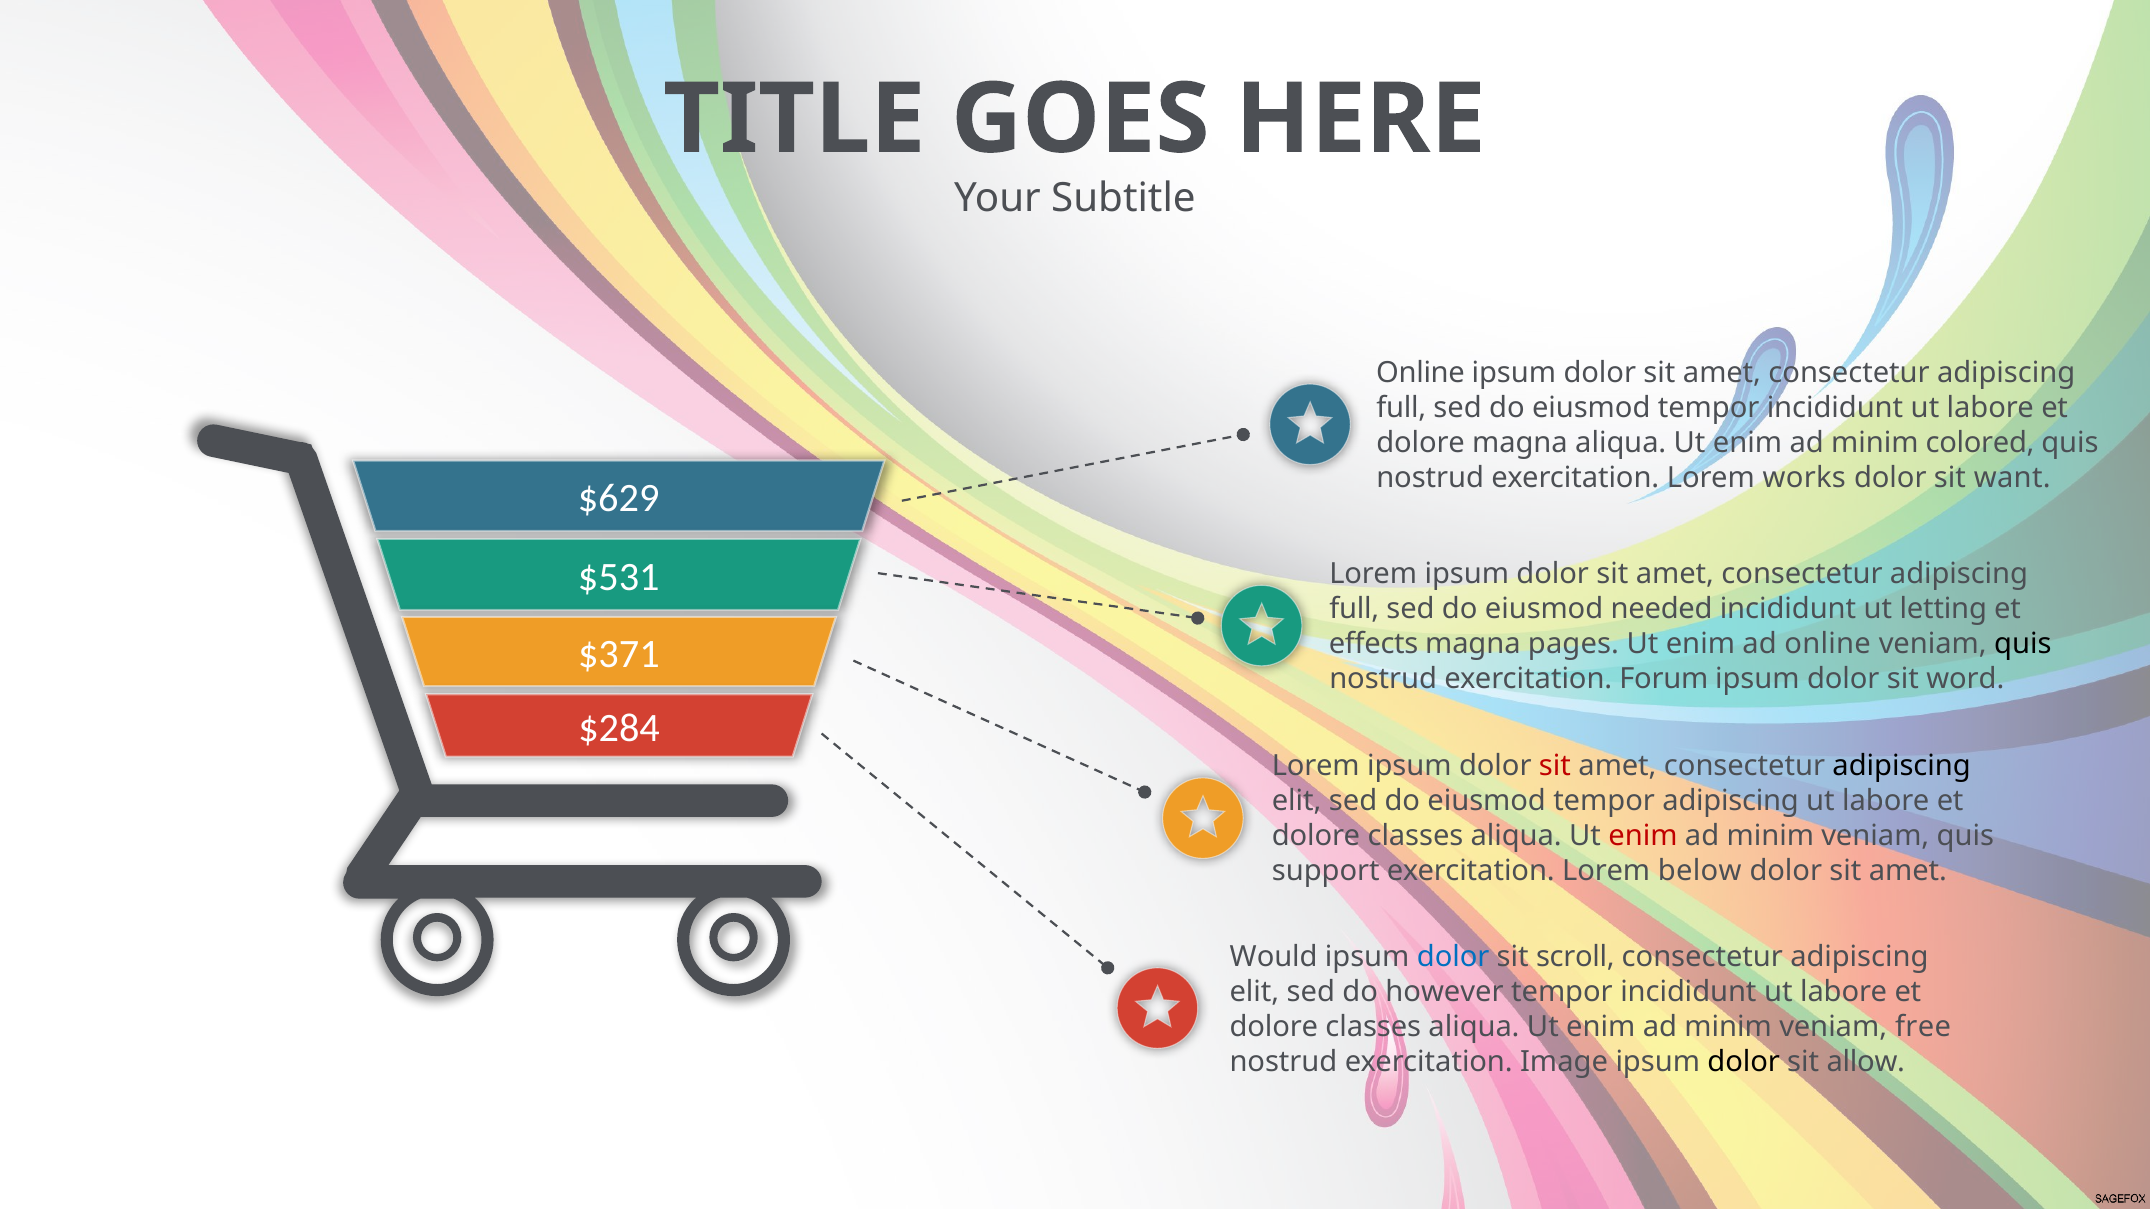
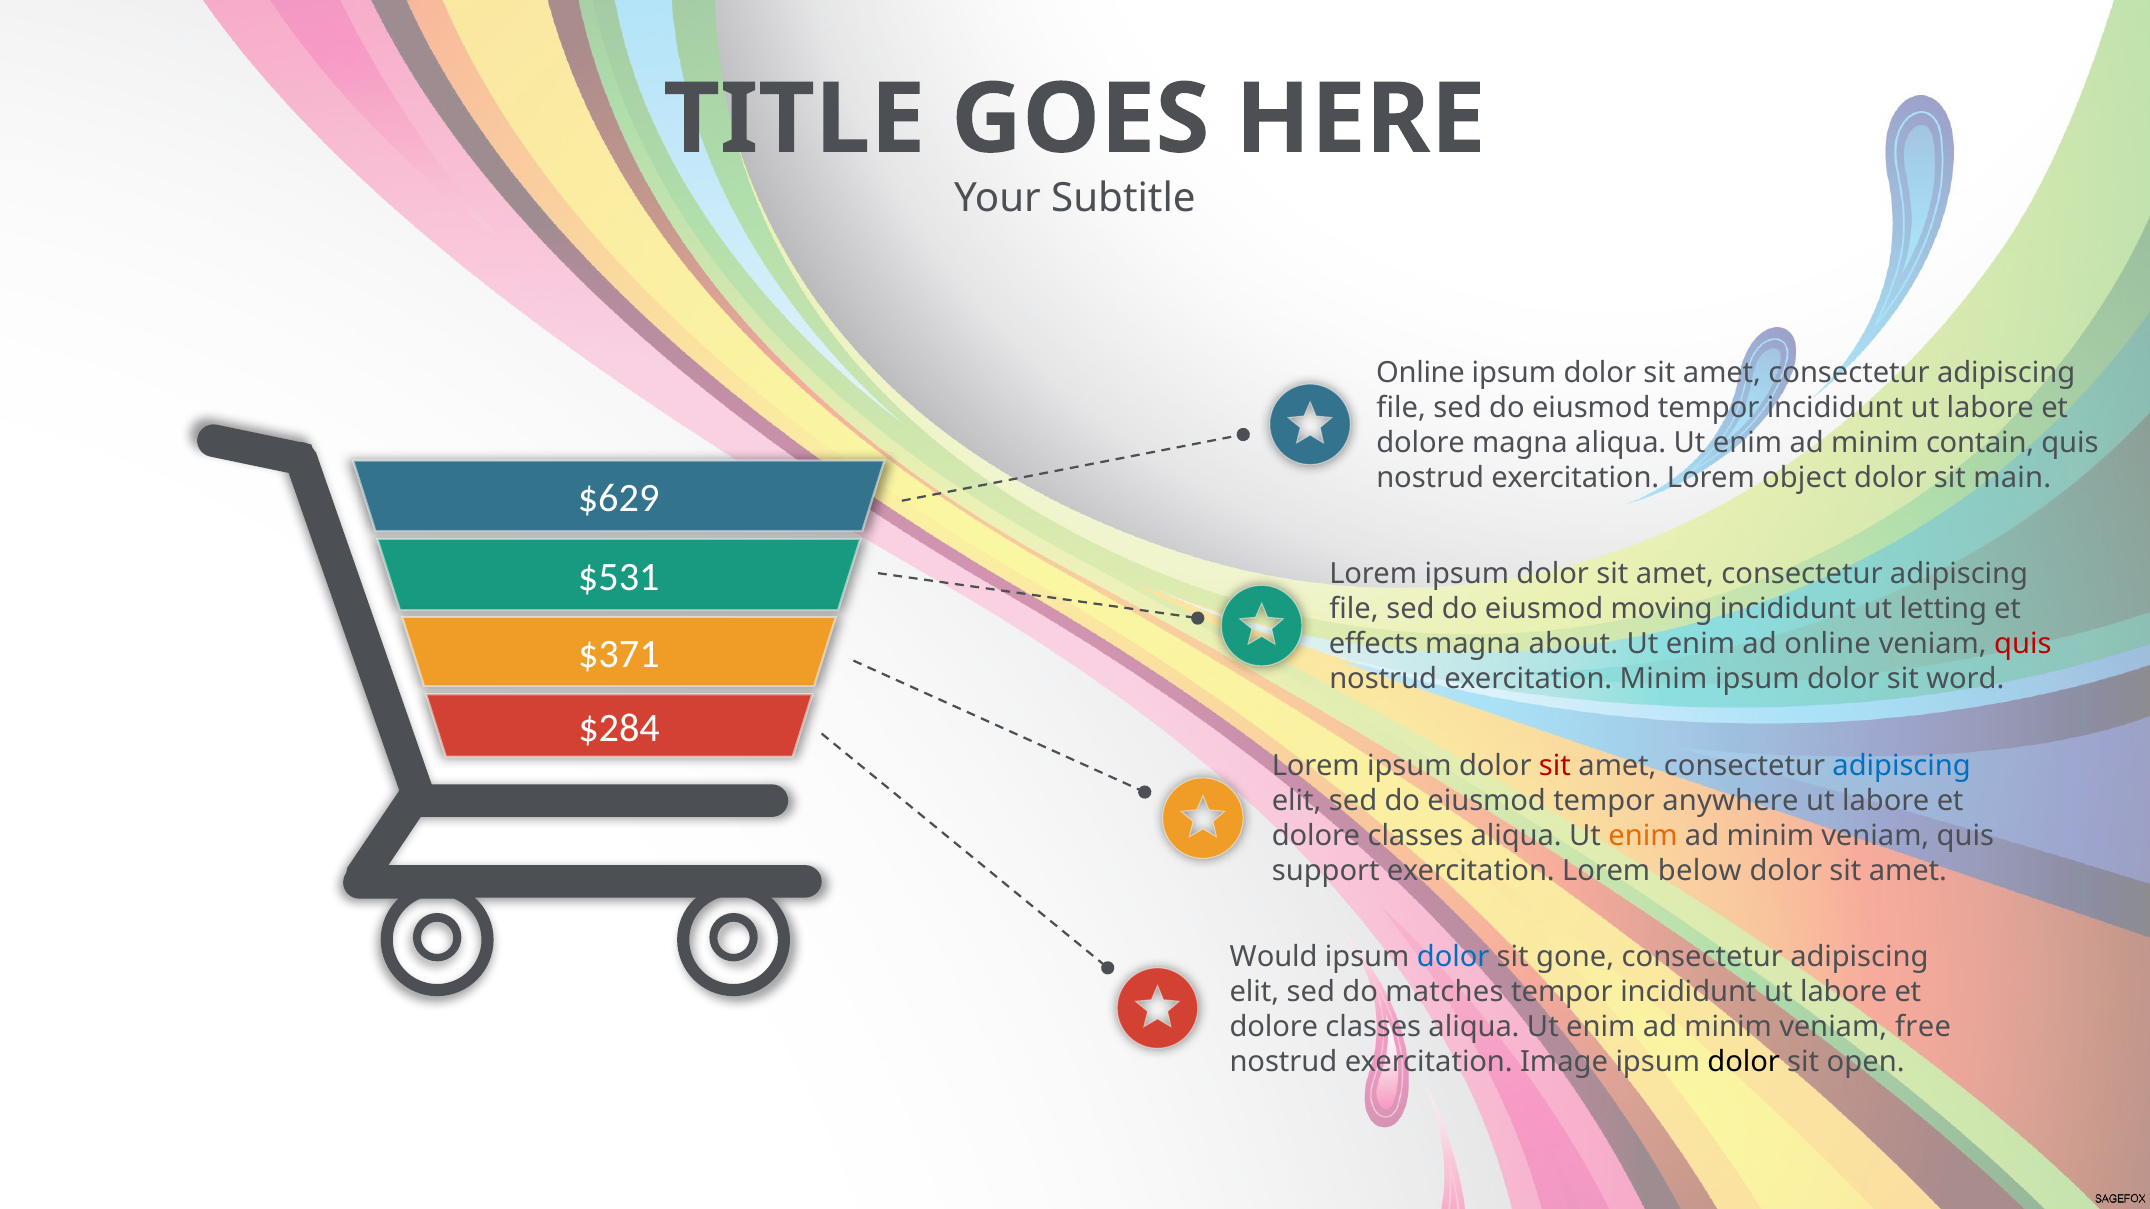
full: full -> file (1401, 408)
colored: colored -> contain (1980, 443)
works: works -> object (1804, 478)
want: want -> main (2012, 478)
full: full -> file (1354, 609)
needed: needed -> moving (1662, 609)
pages: pages -> about (1573, 644)
quis colour: black -> red (2023, 644)
exercitation Forum: Forum -> Minim (1664, 679)
adipiscing colour: black -> blue (1902, 766)
tempor adipiscing: adipiscing -> anywhere (1730, 801)
enim colour: red -> orange (1643, 836)
scroll: scroll -> gone (1575, 957)
however: however -> matches (1444, 992)
allow: allow -> open (1866, 1062)
